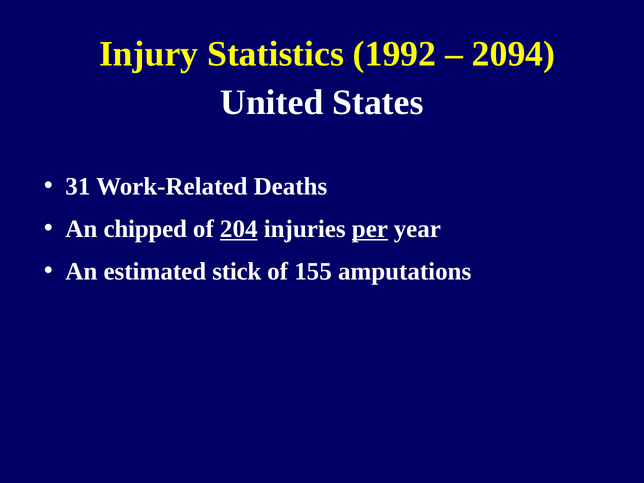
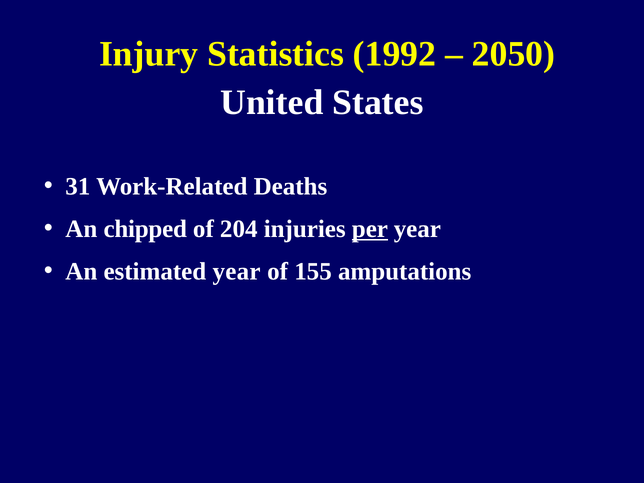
2094: 2094 -> 2050 (513, 54)
204 underline: present -> none (239, 229)
estimated stick: stick -> year (237, 271)
